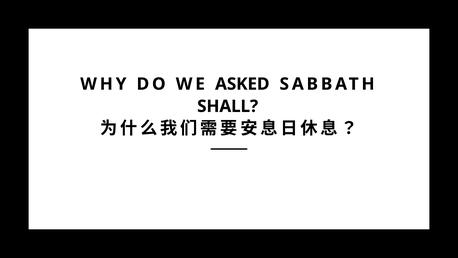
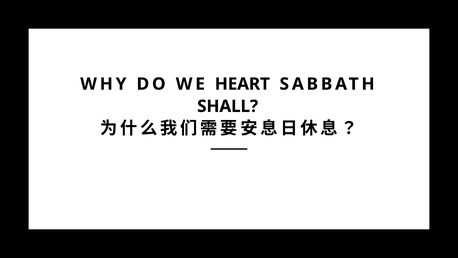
ASKED: ASKED -> HEART (242, 84)
